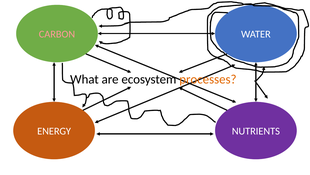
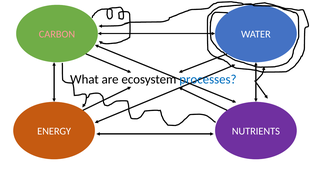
processes colour: orange -> blue (208, 79)
